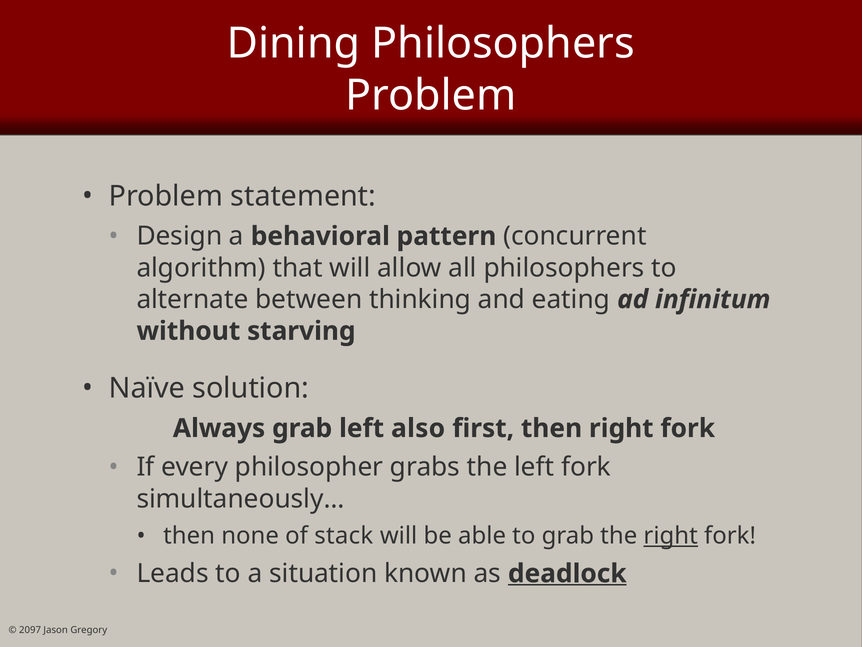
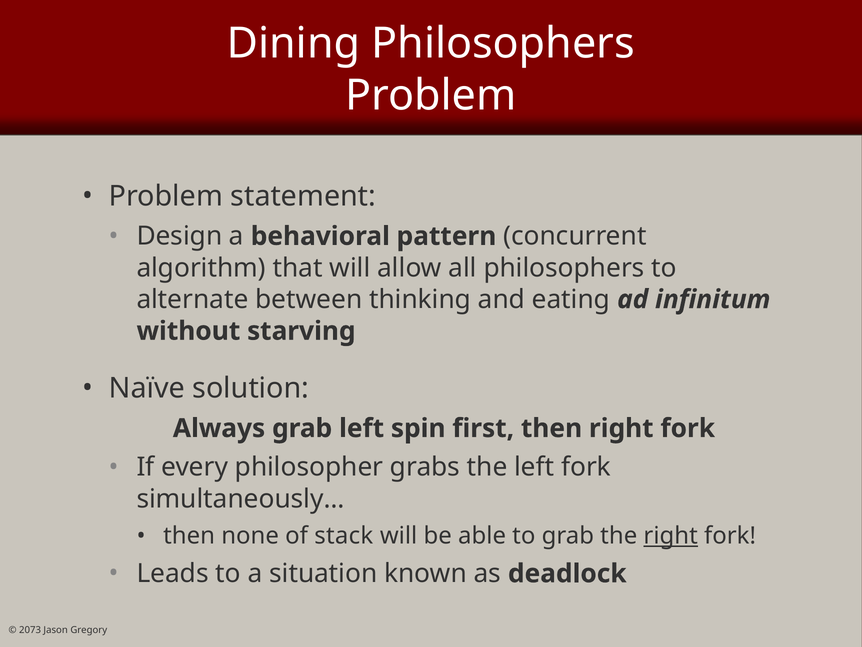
also: also -> spin (418, 428)
deadlock underline: present -> none (567, 573)
2097: 2097 -> 2073 (30, 630)
